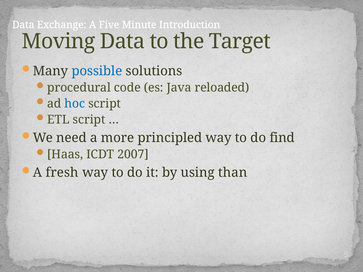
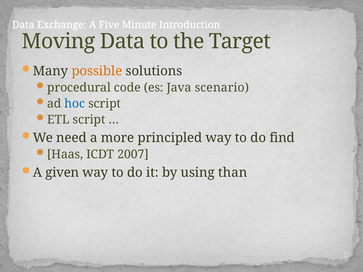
possible colour: blue -> orange (97, 71)
reloaded: reloaded -> scenario (222, 88)
fresh: fresh -> given (62, 173)
